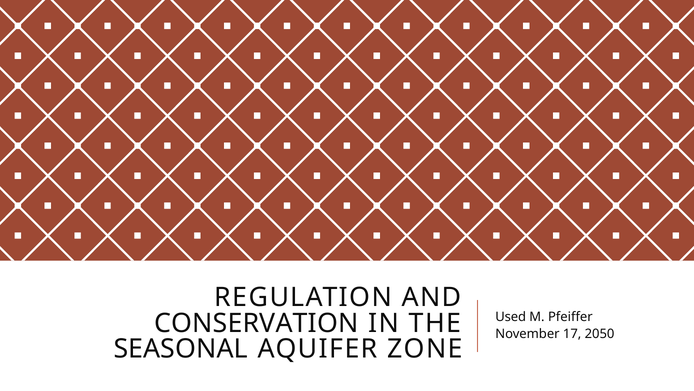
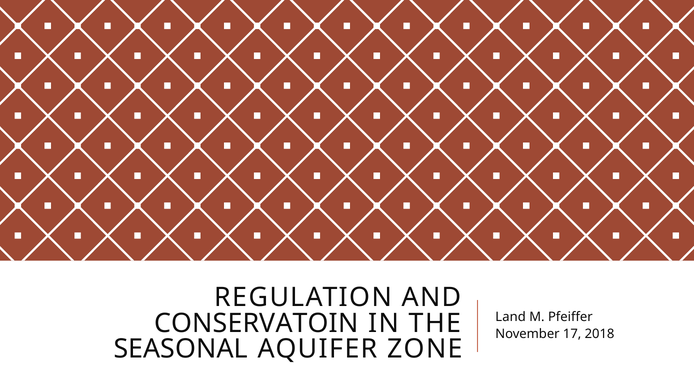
Used: Used -> Land (511, 316)
CONSERVATION: CONSERVATION -> CONSERVATOIN (256, 323)
2050: 2050 -> 2018 (600, 333)
